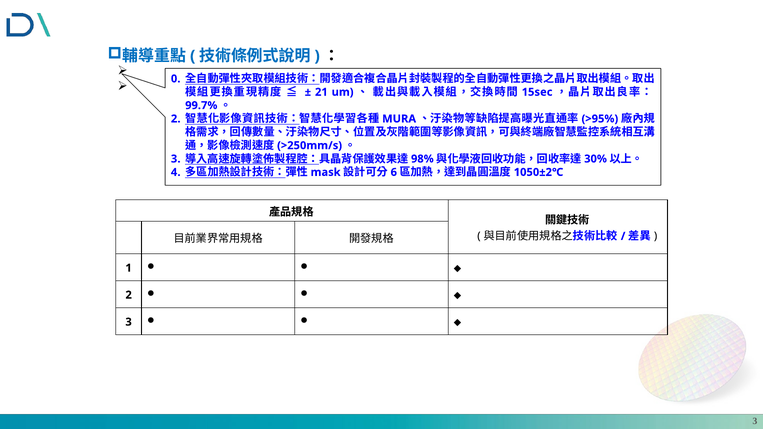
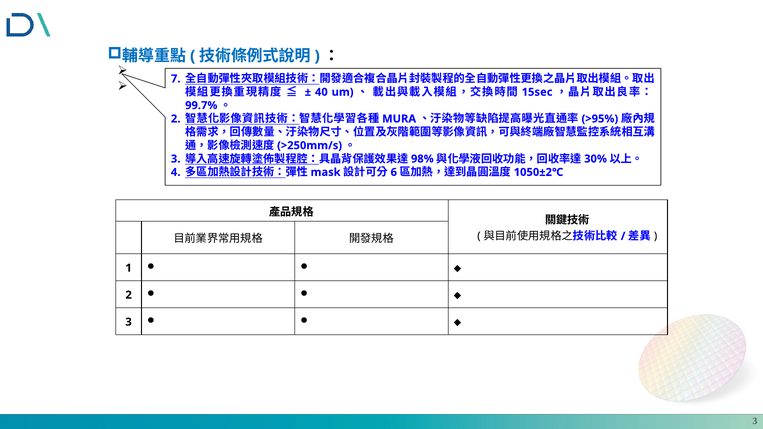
0: 0 -> 7 (176, 79)
21: 21 -> 40 (321, 92)
